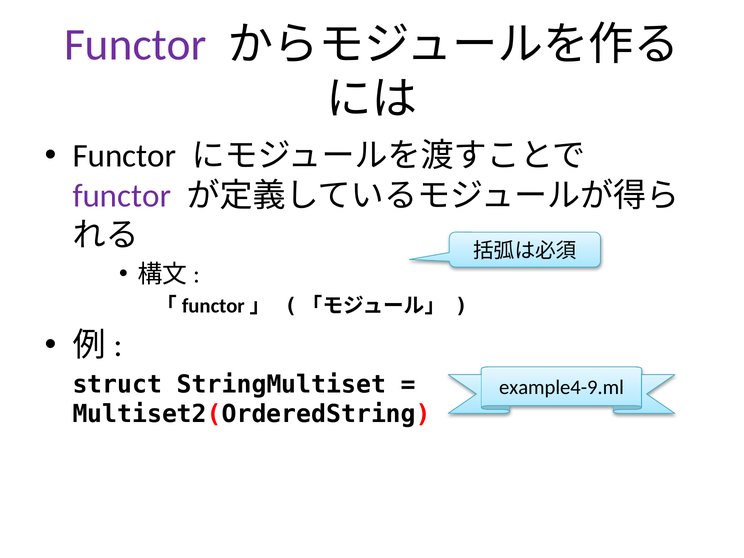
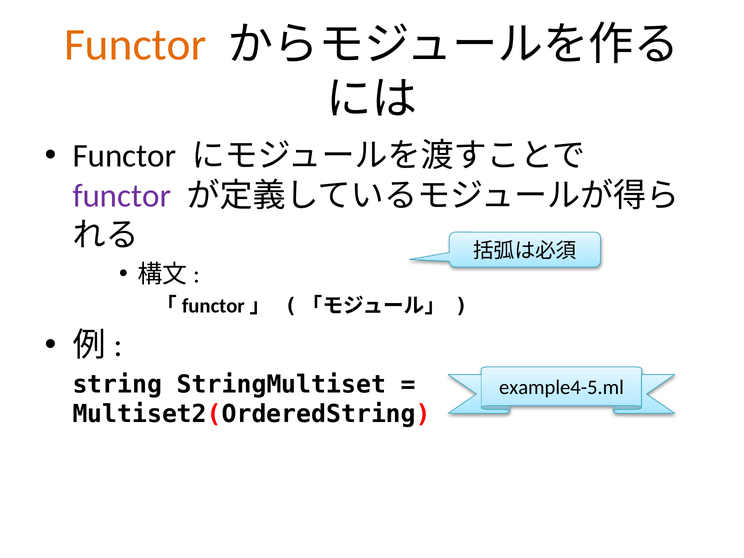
Functor colour: purple -> orange (135, 45)
struct: struct -> string (117, 385)
example4-9.ml: example4-9.ml -> example4-5.ml (561, 388)
